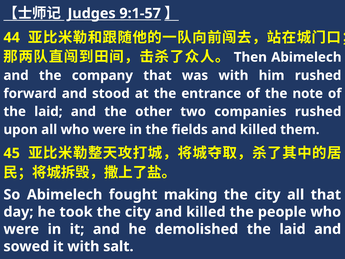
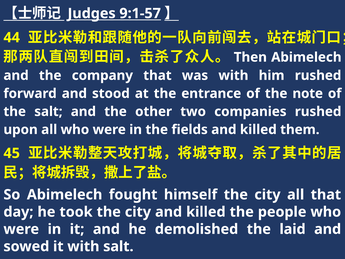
laid: laid -> salt (48, 111)
making: making -> himself (191, 194)
